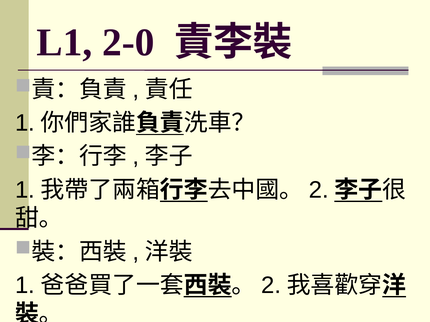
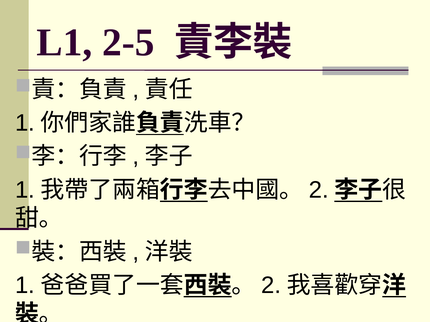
2-0: 2-0 -> 2-5 (128, 43)
